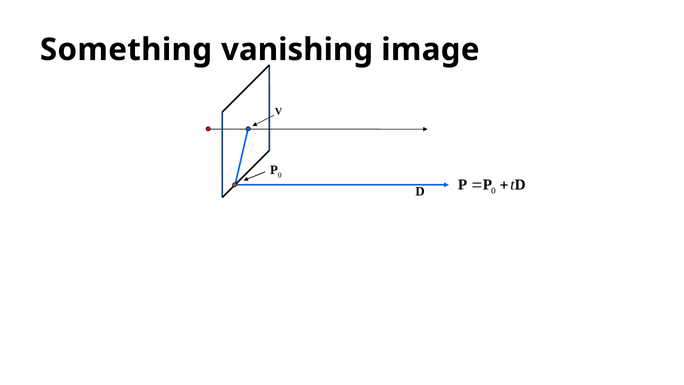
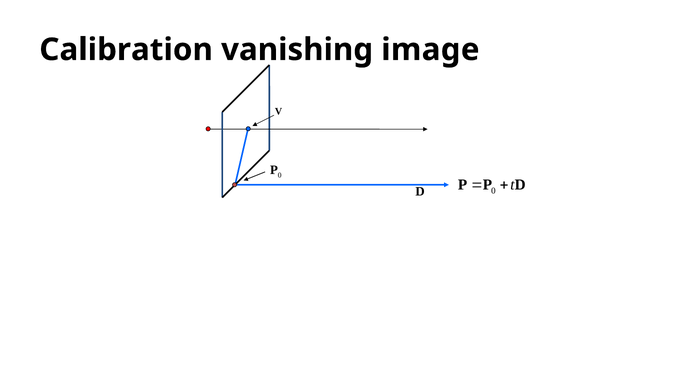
Something: Something -> Calibration (126, 50)
